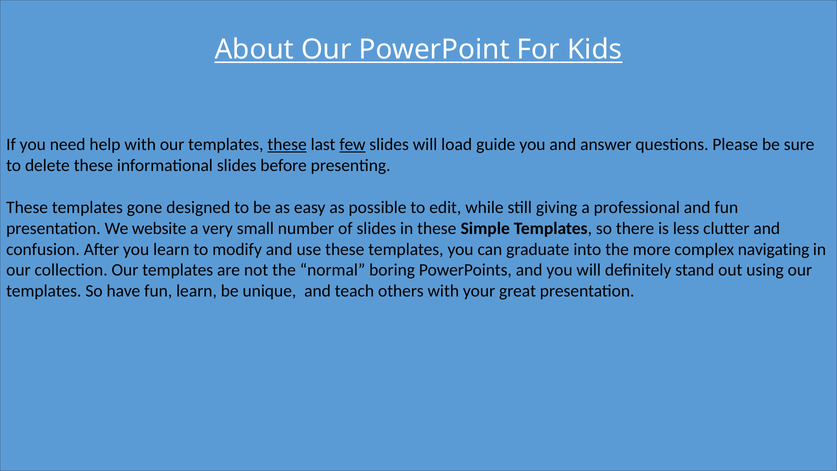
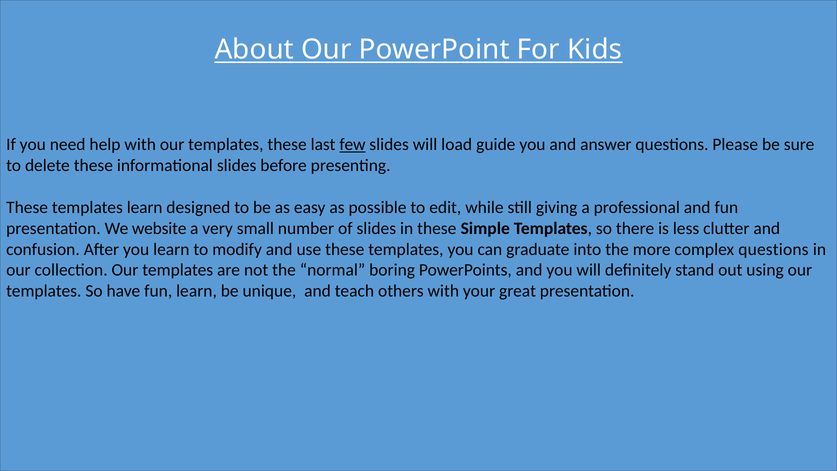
these underline: present -> none (287, 145)
templates gone: gone -> learn (145, 207)
complex navigating: navigating -> questions (773, 249)
